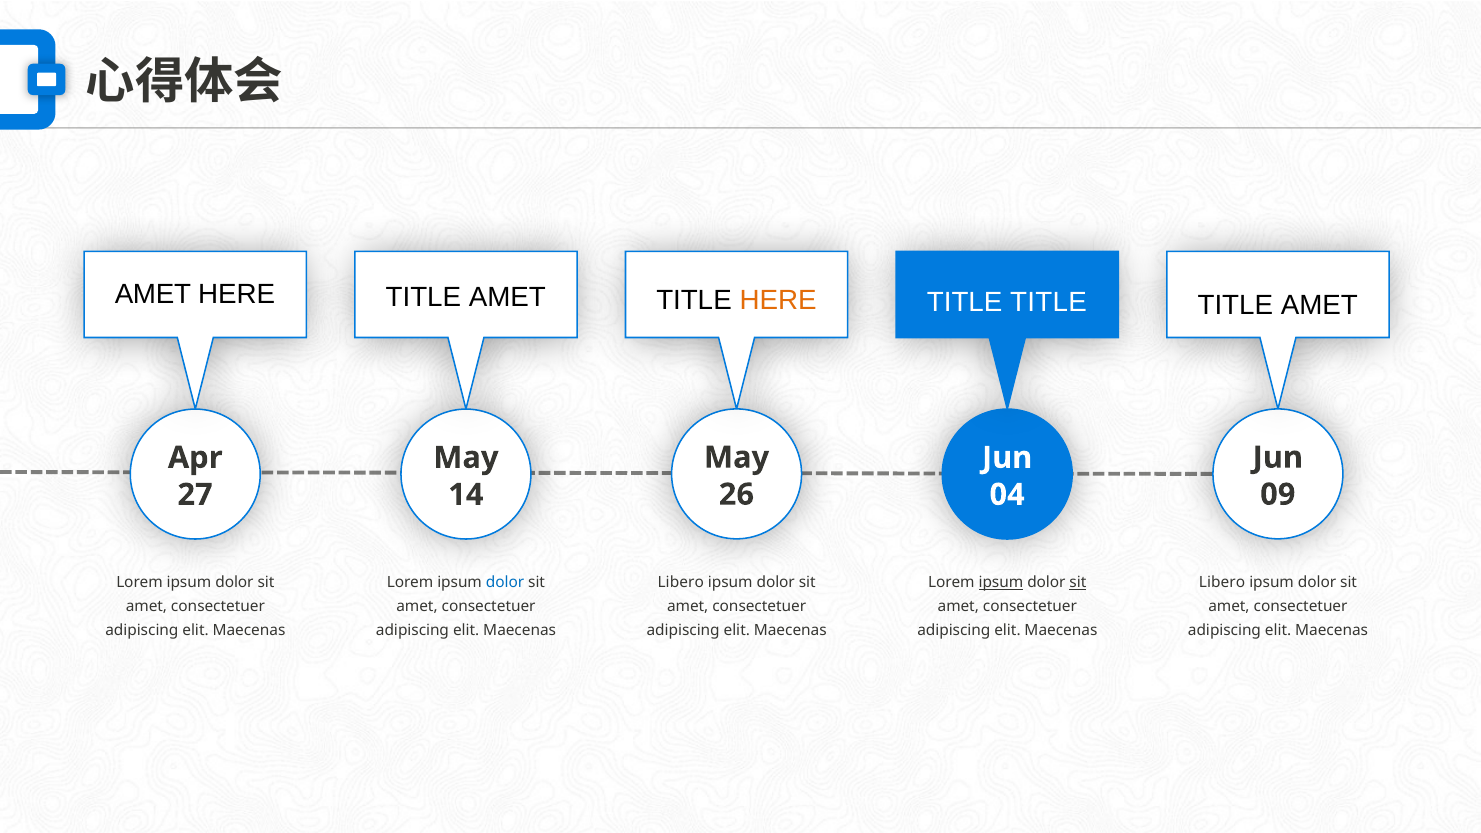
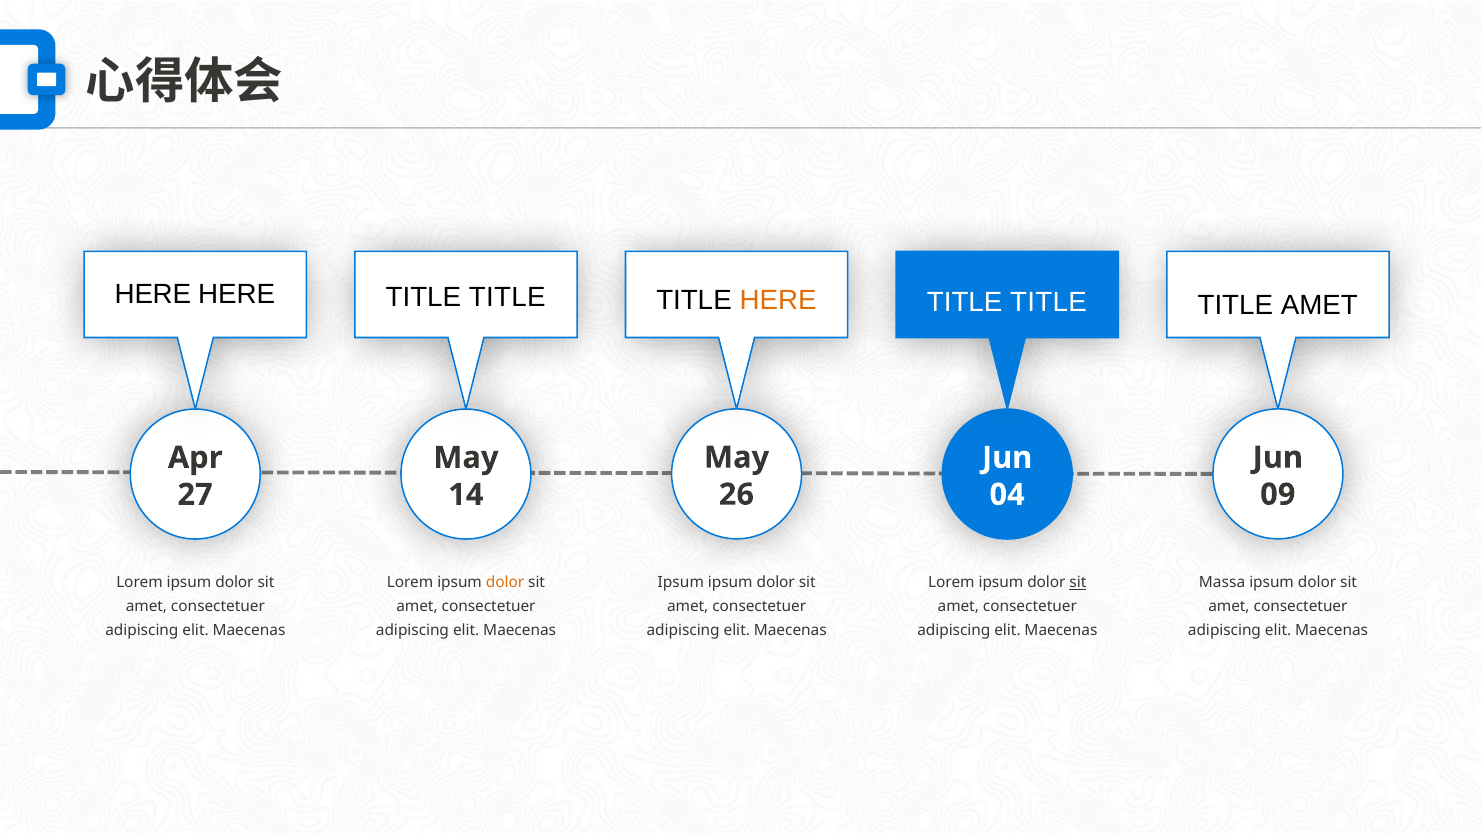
AMET: AMET -> HERE (153, 295)
AMET: AMET -> TITLE (507, 297)
dolor colour: blue -> orange (505, 583)
Libero: Libero -> Ipsum (681, 583)
ipsum underline: present -> none (1001, 583)
Libero: Libero -> Massa (1222, 583)
